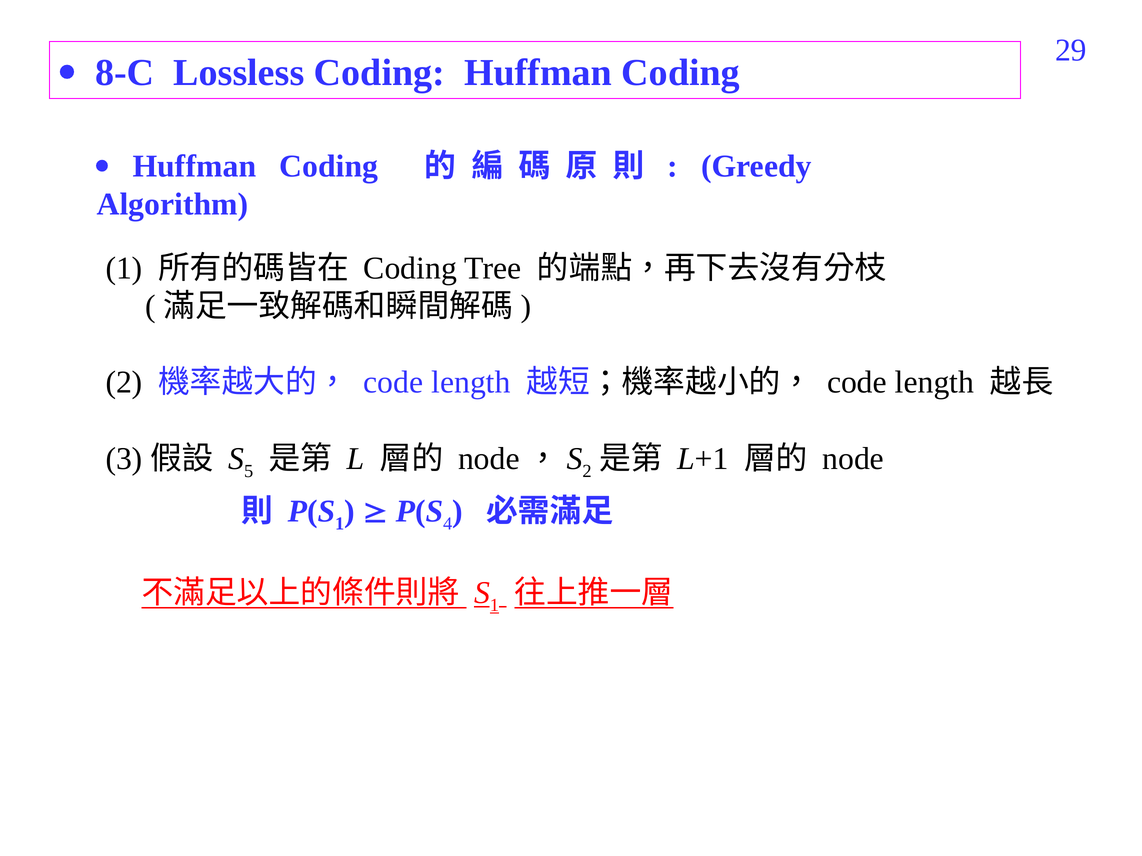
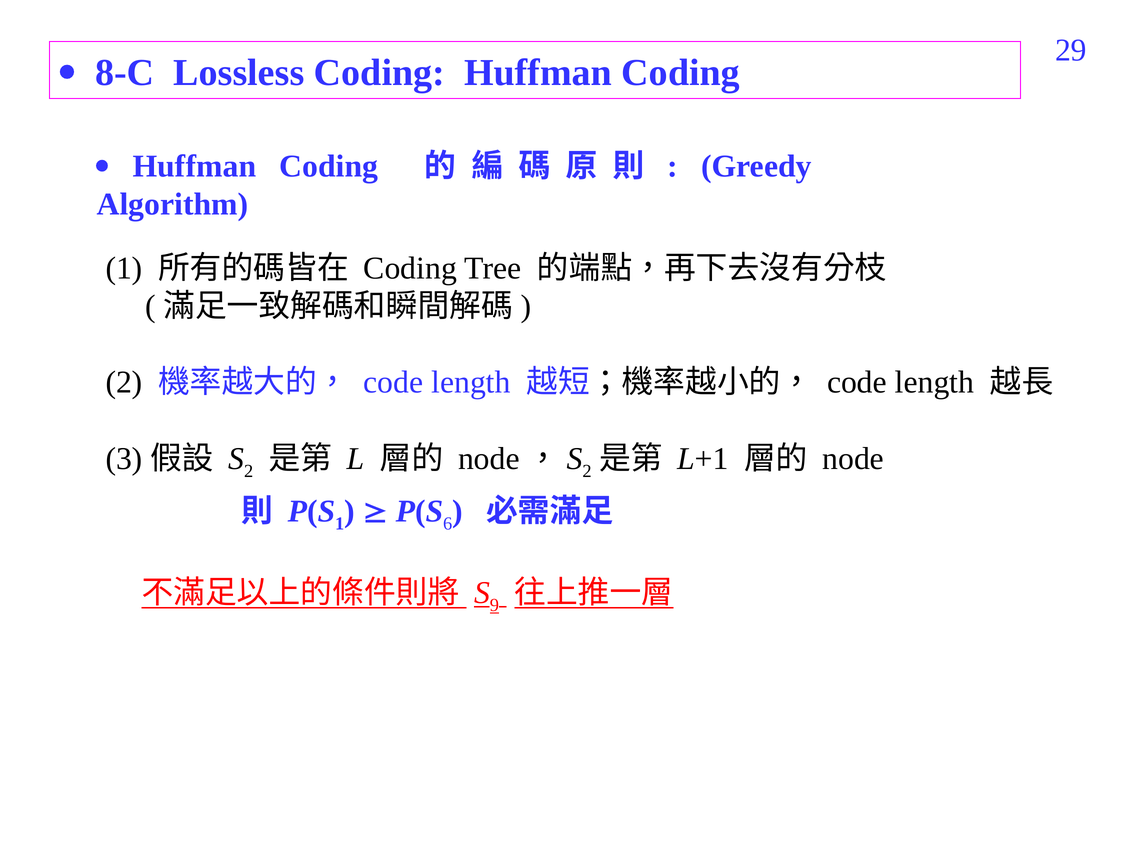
5: 5 -> 2 (249, 471)
4: 4 -> 6 (448, 524)
1: 1 -> 9 (494, 605)
